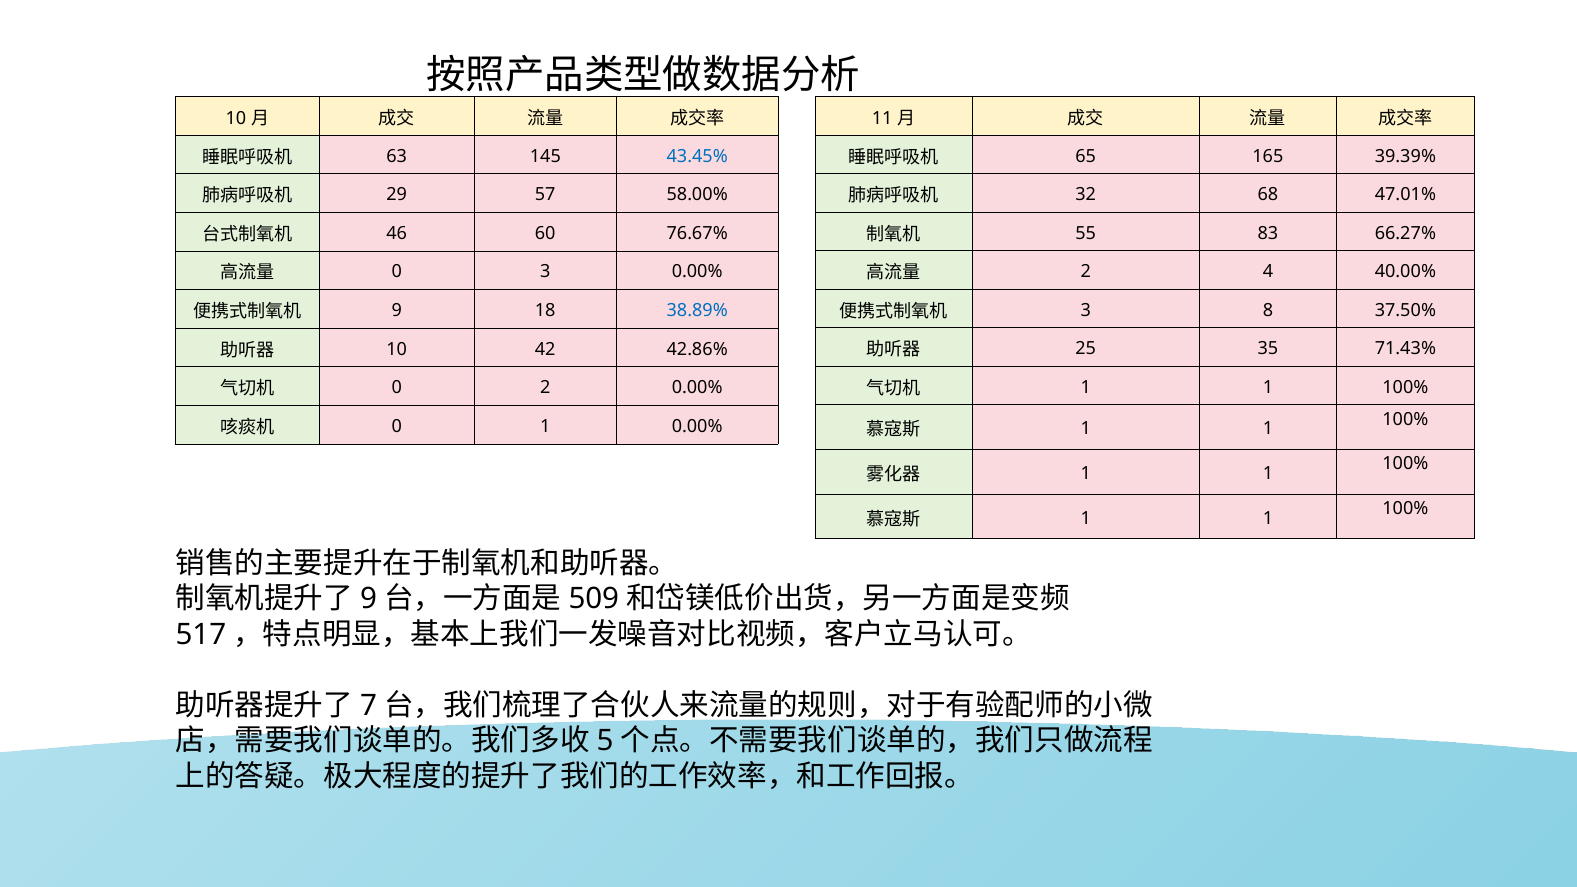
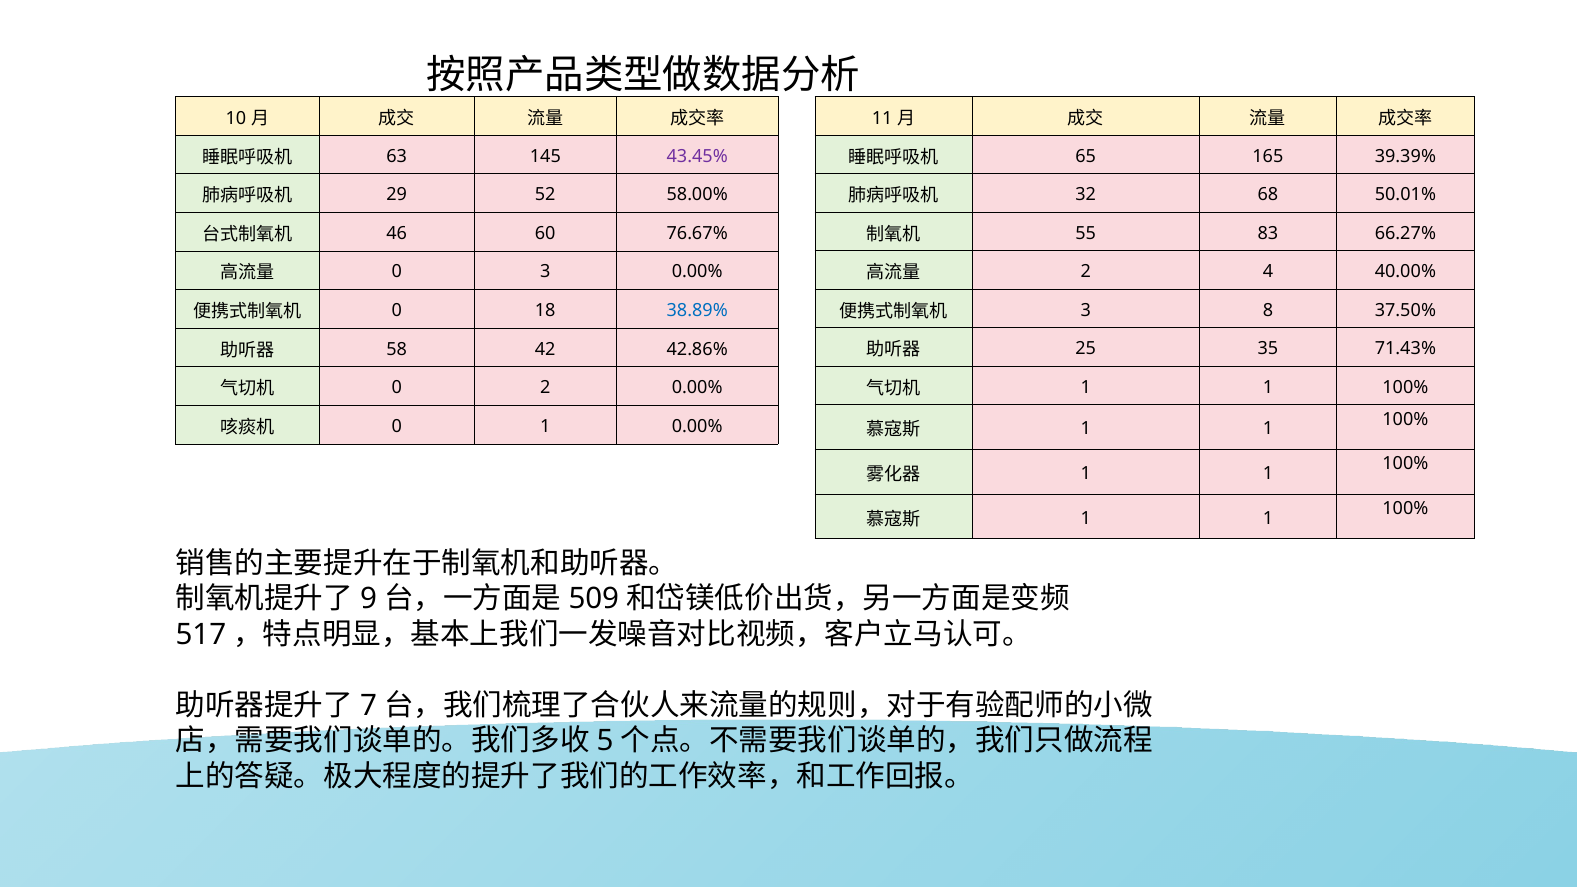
43.45% colour: blue -> purple (697, 156)
47.01%: 47.01% -> 50.01% (1405, 195)
57: 57 -> 52 (545, 195)
9: 9 -> 0 (397, 311)
10: 10 -> 58 (397, 349)
